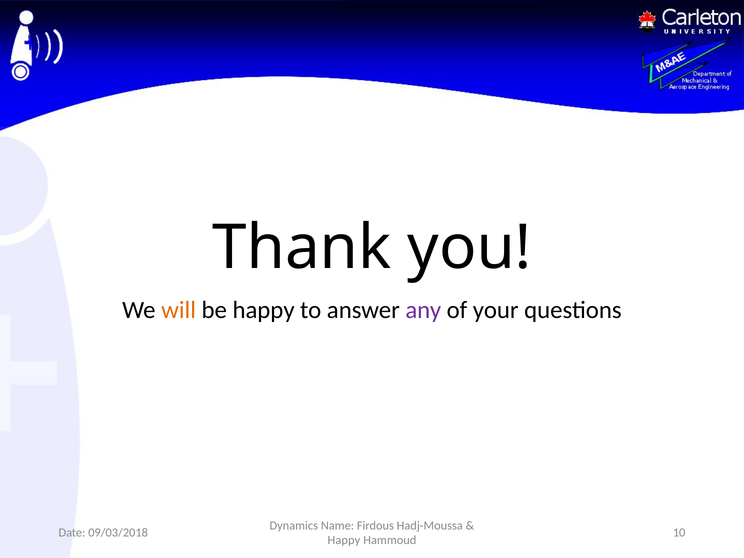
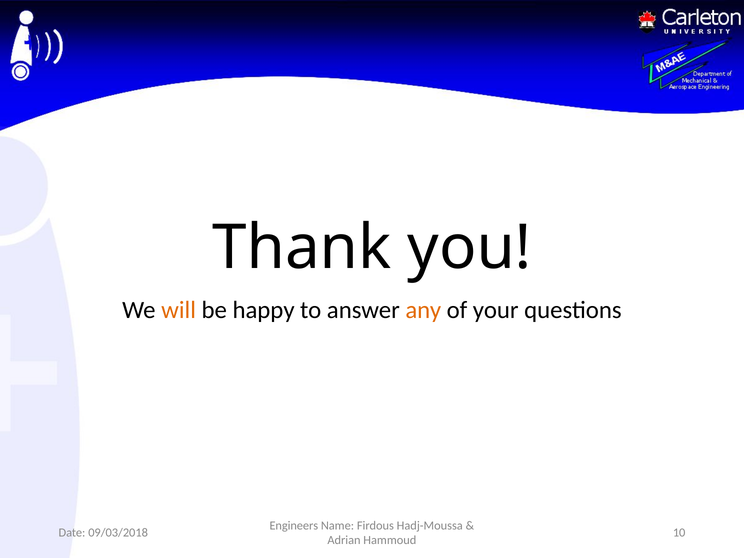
any colour: purple -> orange (423, 310)
Dynamics: Dynamics -> Engineers (294, 525)
Happy: Happy -> Adrian (344, 540)
